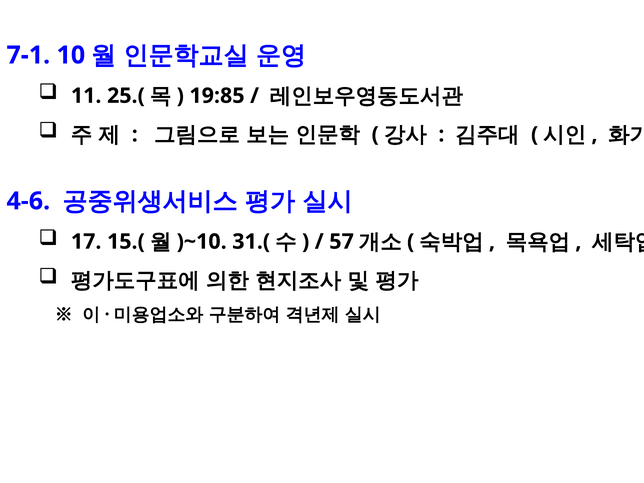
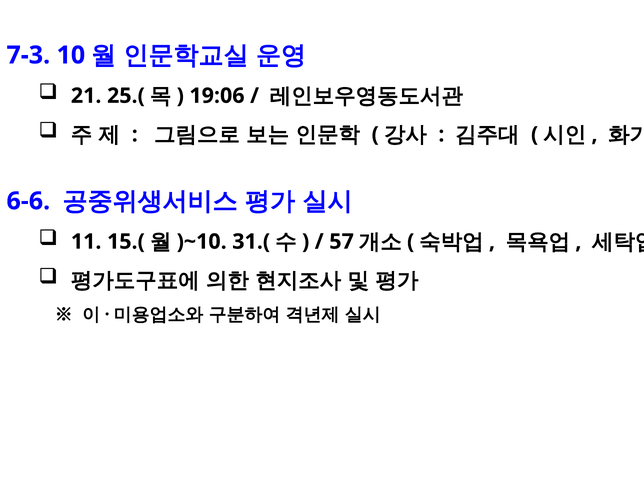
7-1: 7-1 -> 7-3 (28, 55)
11: 11 -> 21 (86, 96)
19:85: 19:85 -> 19:06 (217, 96)
4-6: 4-6 -> 6-6 (28, 201)
17: 17 -> 11 (86, 242)
